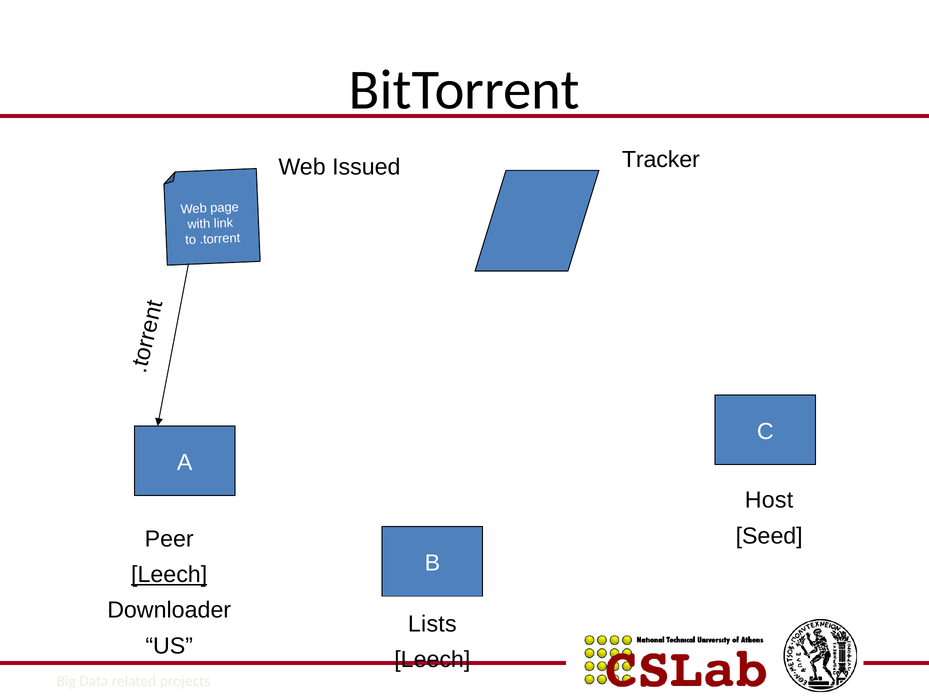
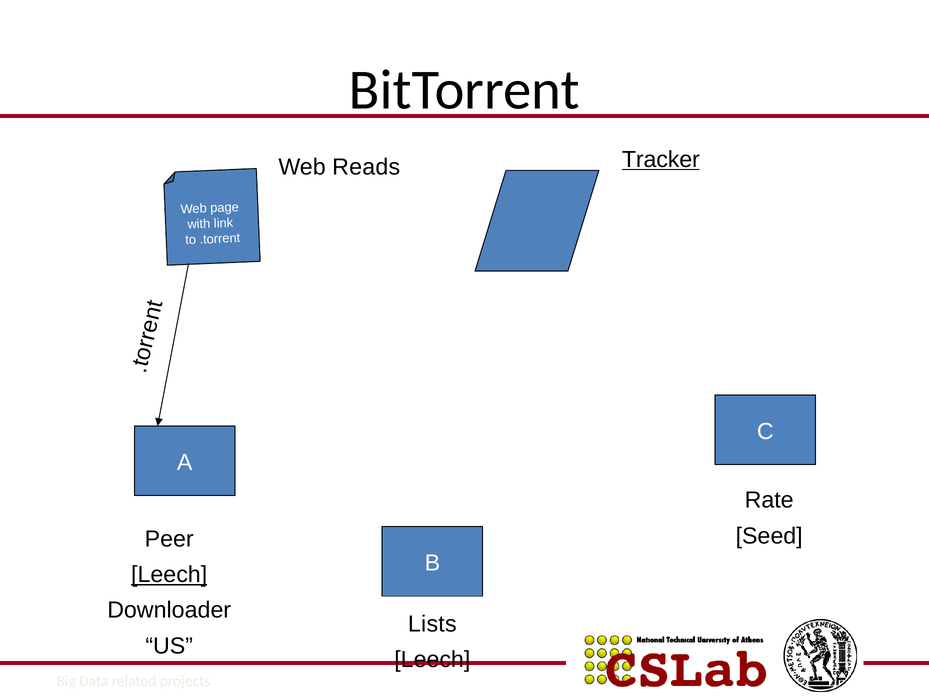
Tracker underline: none -> present (661, 159)
Issued: Issued -> Reads (366, 167)
Host: Host -> Rate (769, 500)
